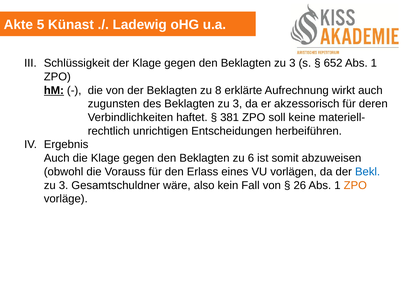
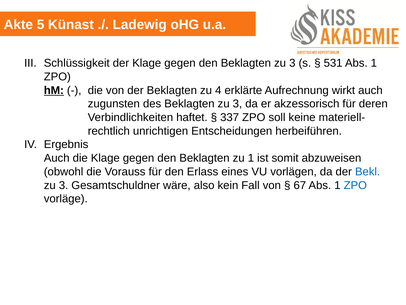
652: 652 -> 531 (333, 63)
8: 8 -> 4 (218, 90)
381: 381 -> 337 (230, 117)
zu 6: 6 -> 1 (251, 158)
26: 26 -> 67 (300, 185)
ZPO colour: orange -> blue (355, 185)
